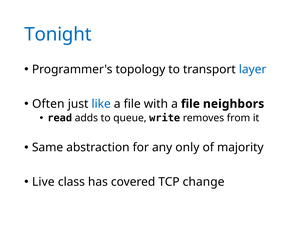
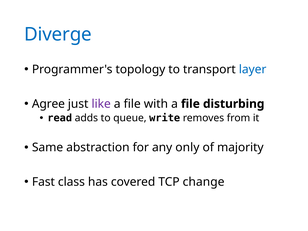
Tonight: Tonight -> Diverge (58, 34)
Often: Often -> Agree (48, 104)
like colour: blue -> purple (101, 104)
neighbors: neighbors -> disturbing (234, 104)
Live: Live -> Fast (43, 182)
